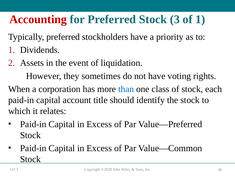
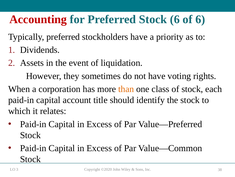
Stock 3: 3 -> 6 (175, 19)
of 1: 1 -> 6 (200, 19)
than colour: blue -> orange (126, 89)
